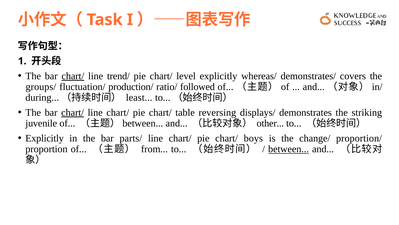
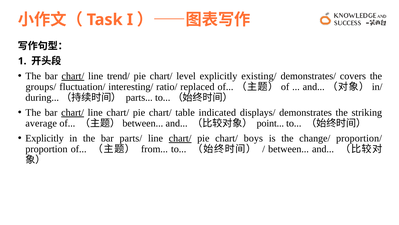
whereas/: whereas/ -> existing/ (259, 76)
production/: production/ -> interesting/ (131, 87)
followed: followed -> replaced (197, 87)
least: least -> parts (139, 97)
reversing: reversing -> indicated (217, 112)
juvenile: juvenile -> average (41, 123)
other: other -> point (270, 123)
chart/ underline: none -> present (180, 138)
between underline: present -> none (289, 149)
